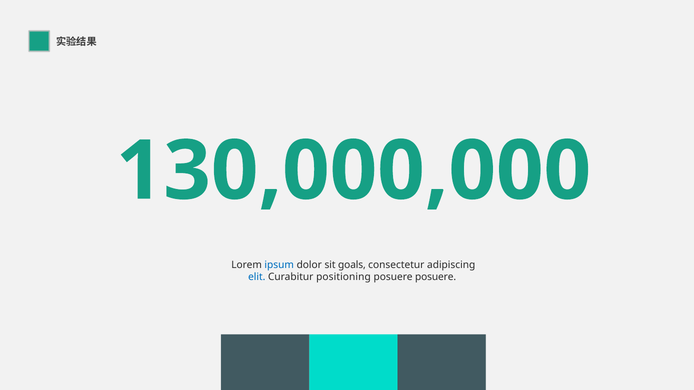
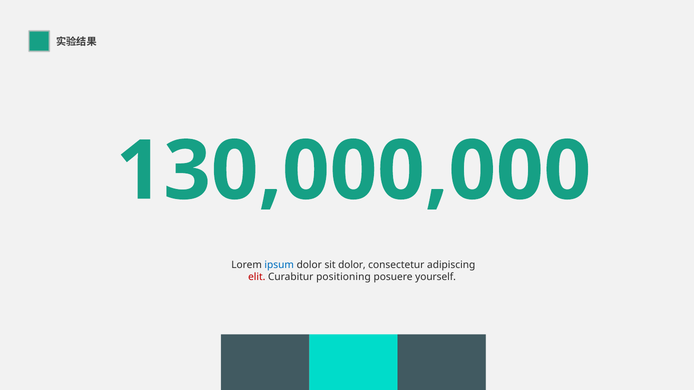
sit goals: goals -> dolor (352, 265)
elit colour: blue -> red (257, 277)
posuere posuere: posuere -> yourself (436, 277)
